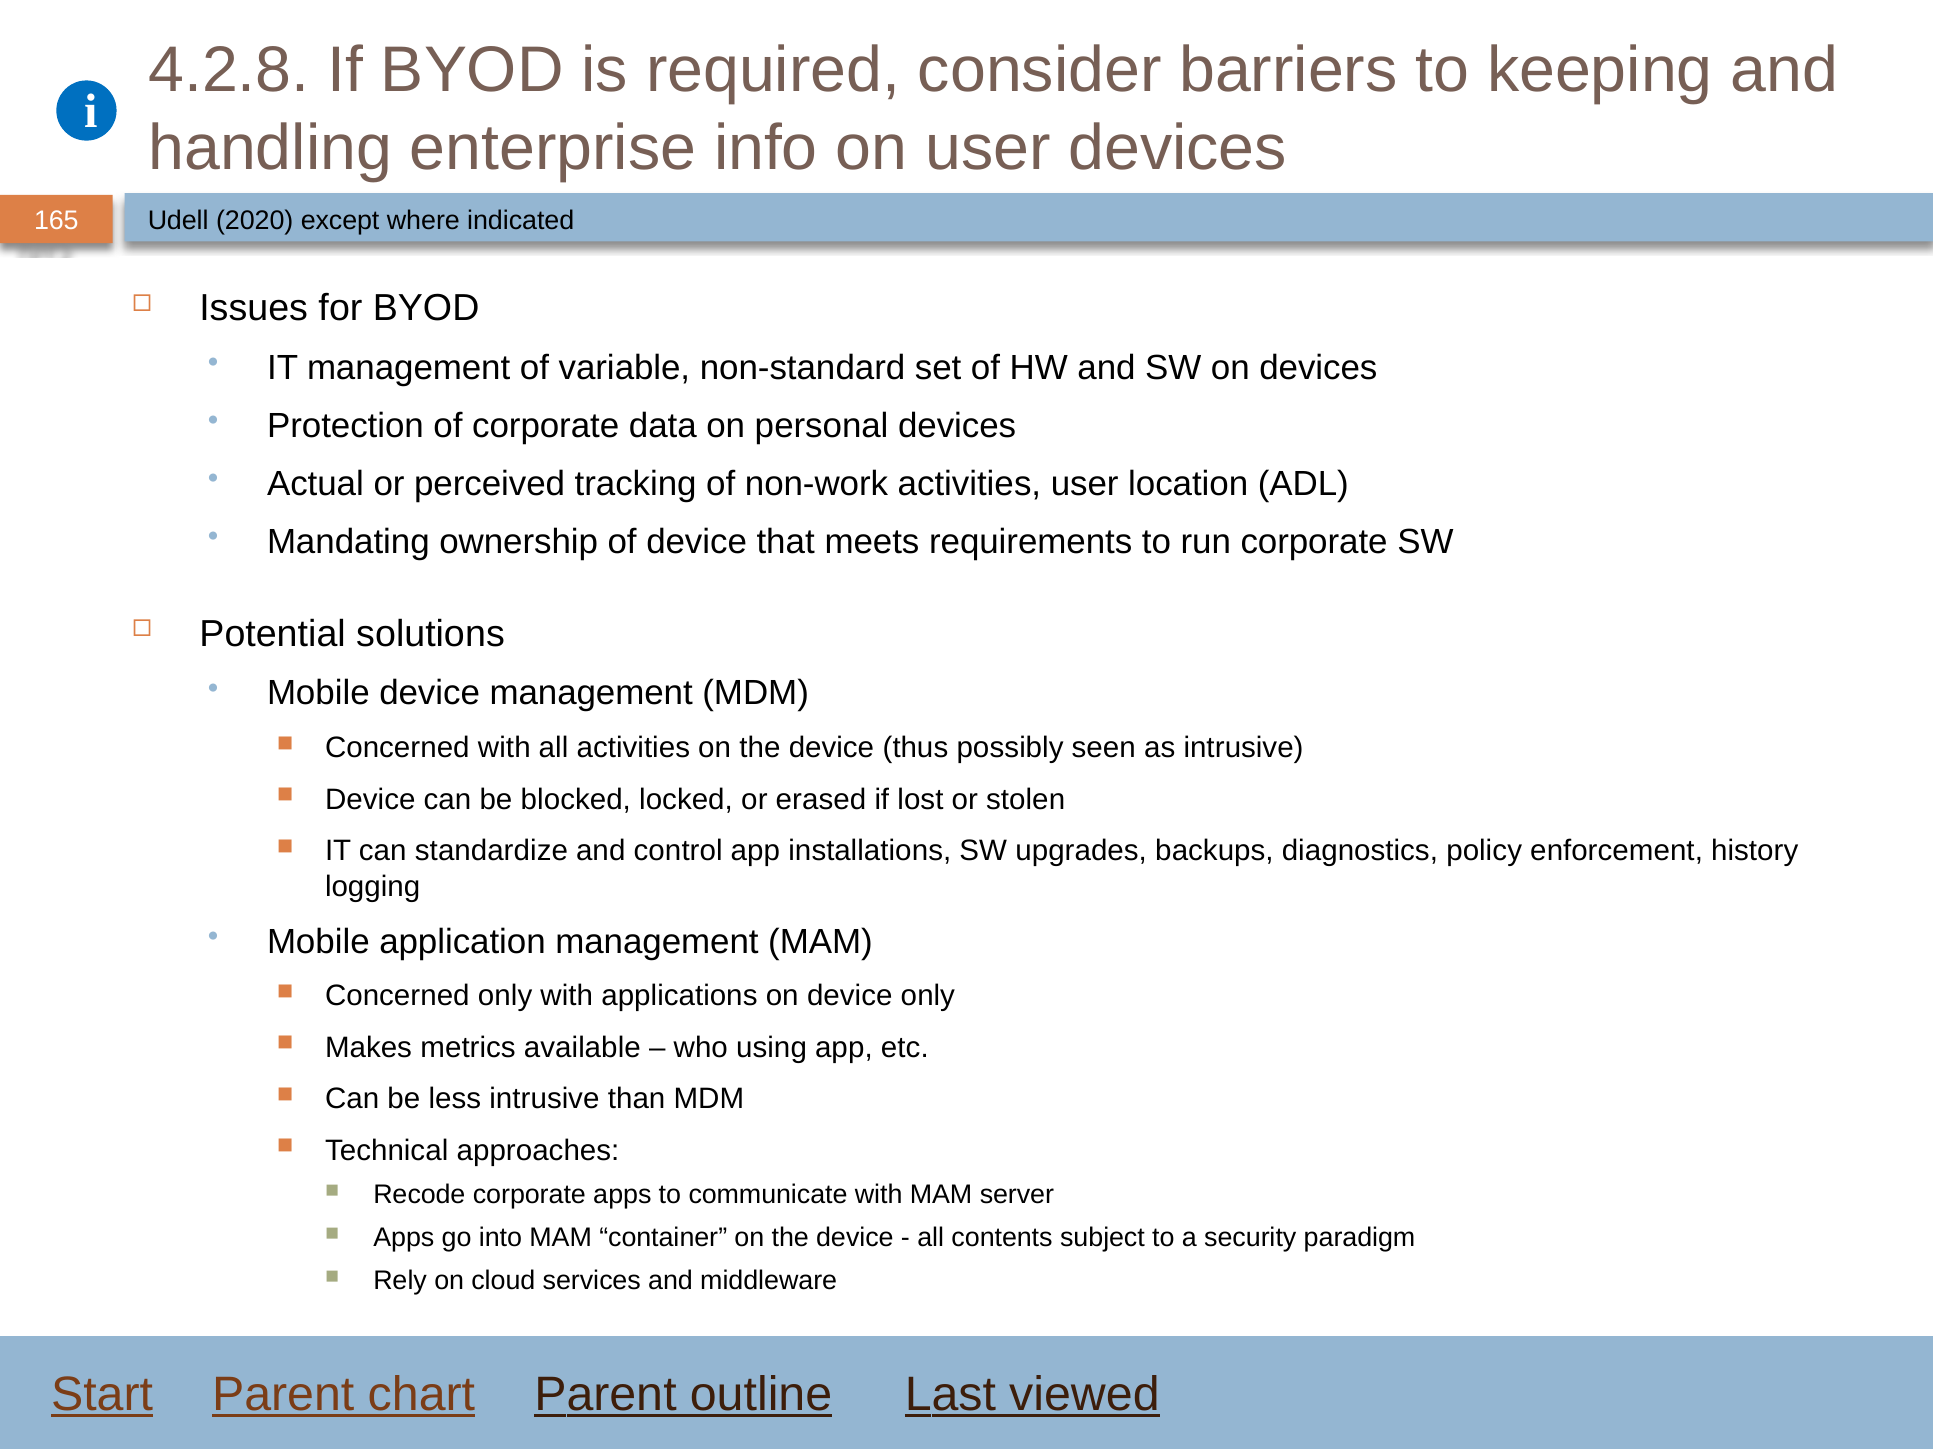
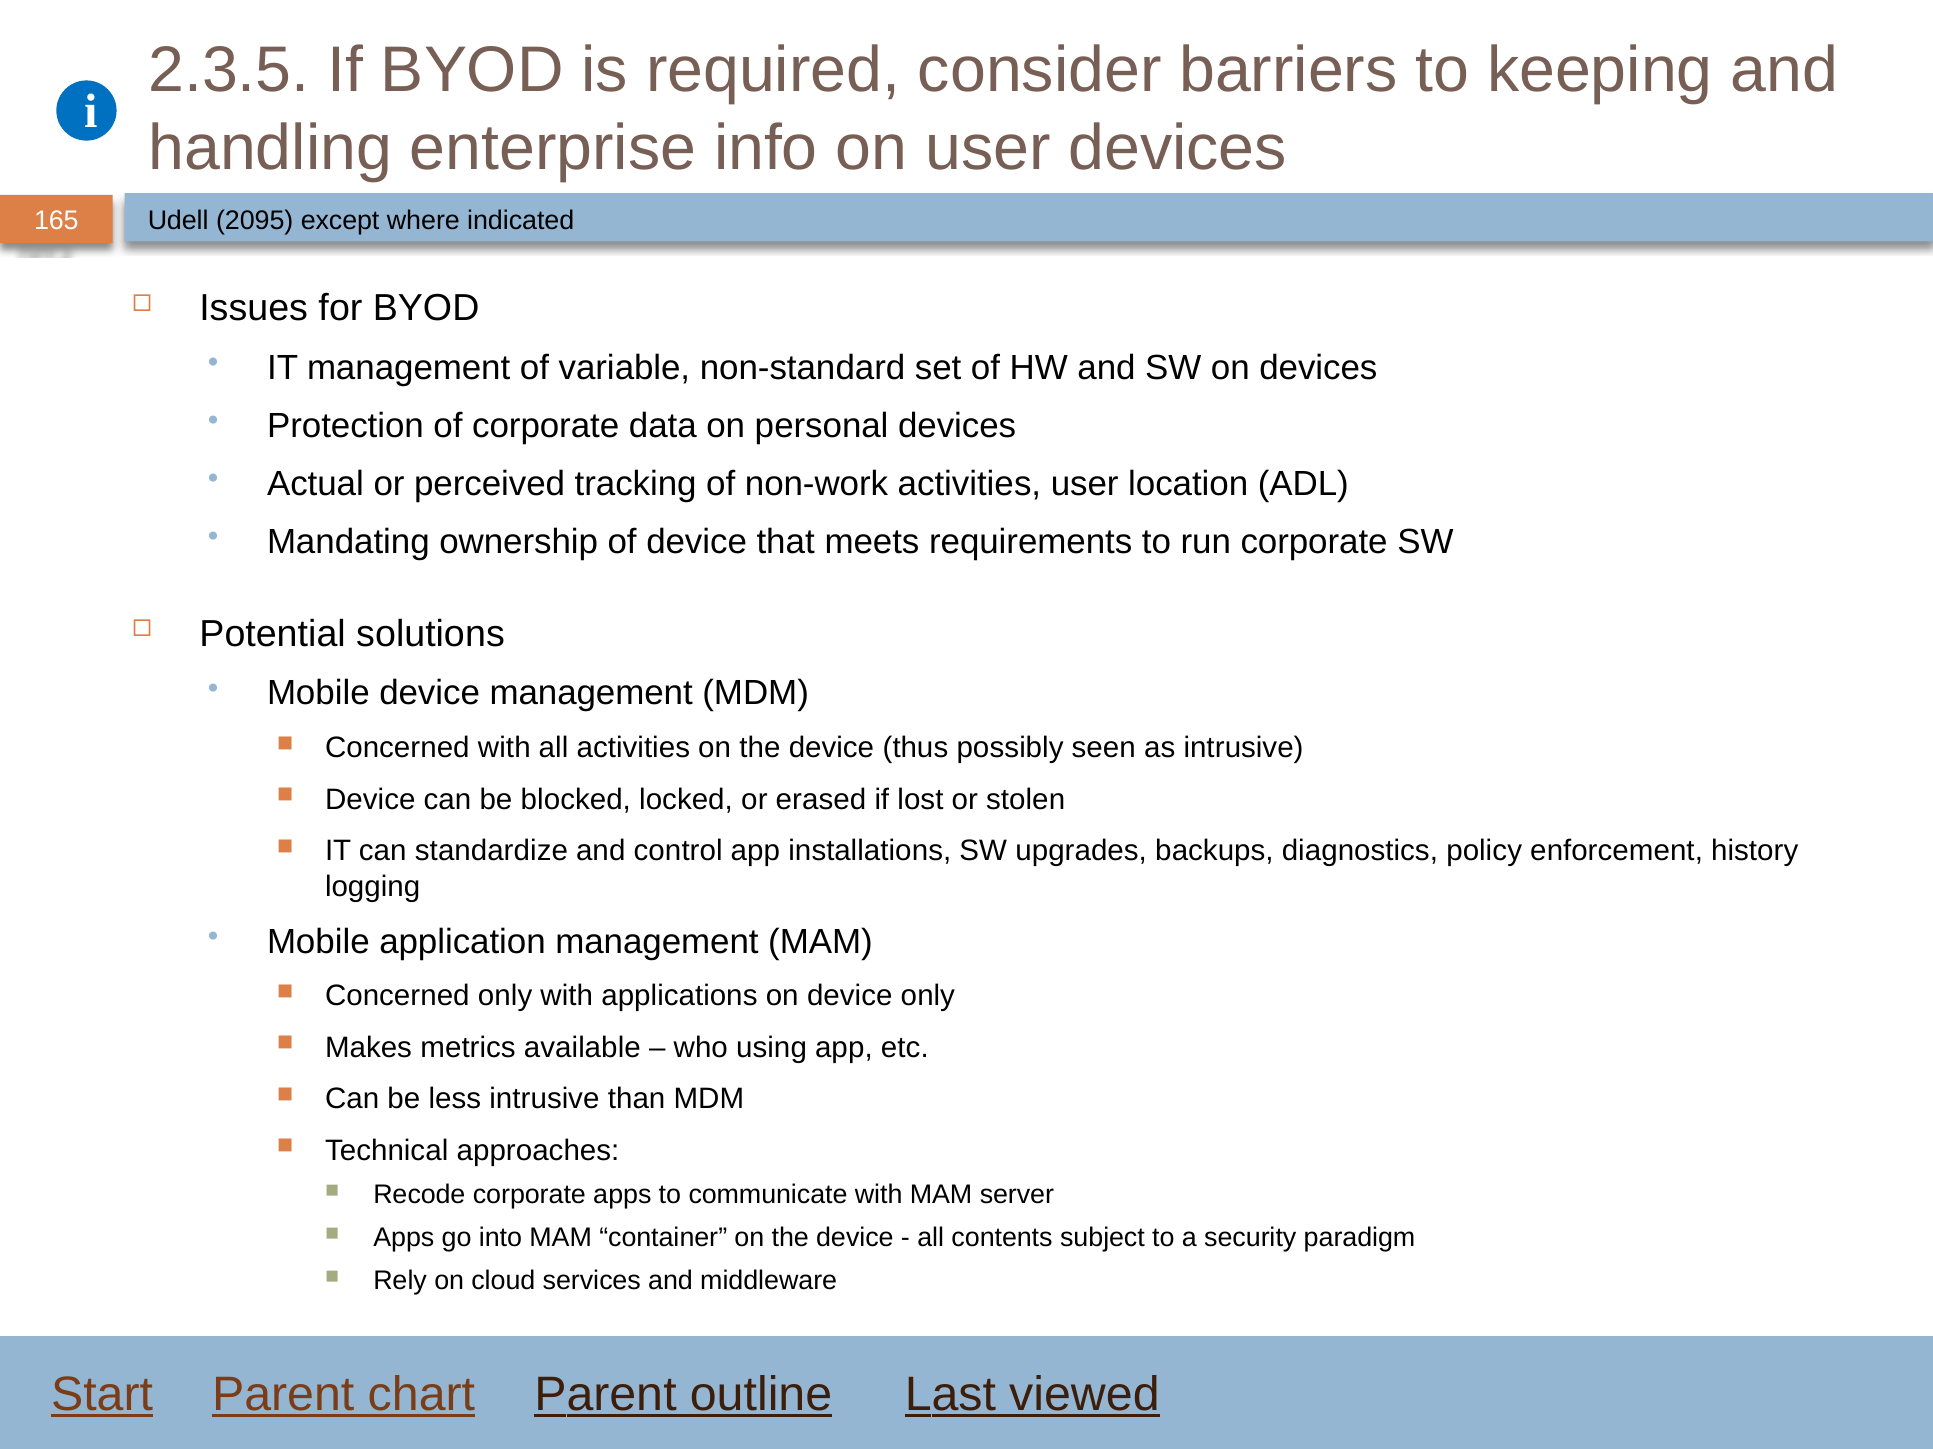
4.2.8: 4.2.8 -> 2.3.5 (229, 71)
2020: 2020 -> 2095 (255, 221)
